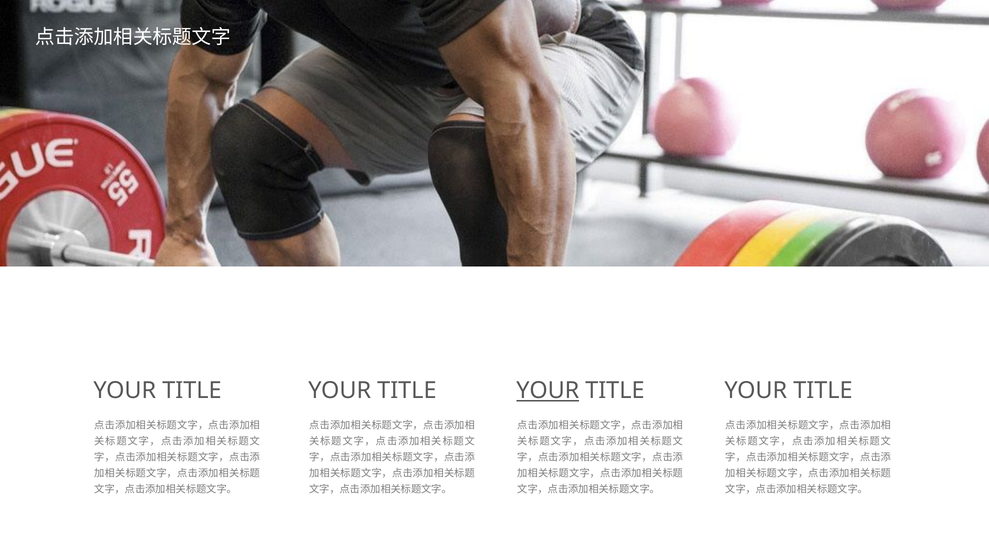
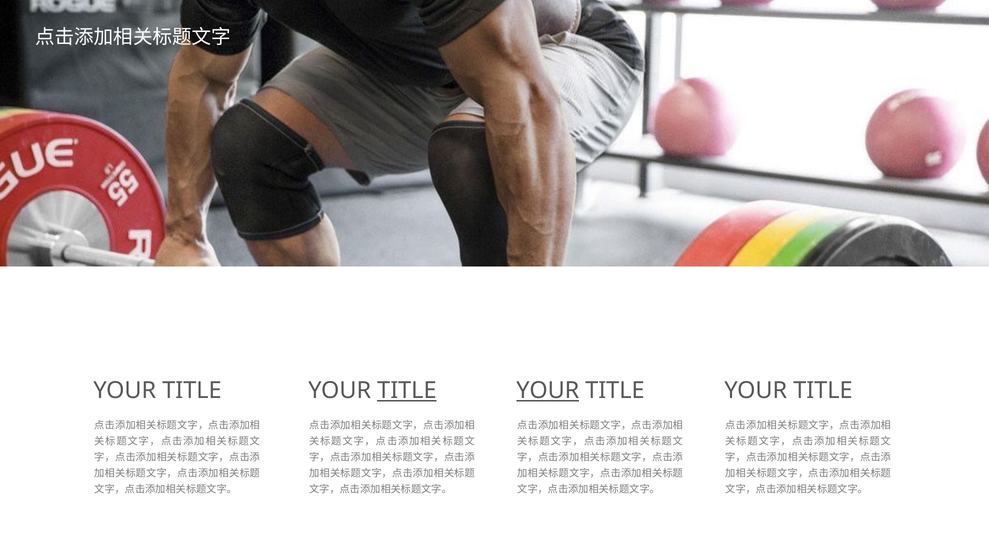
TITLE underline: none -> present (407, 391)
